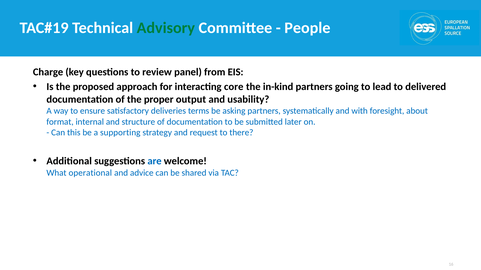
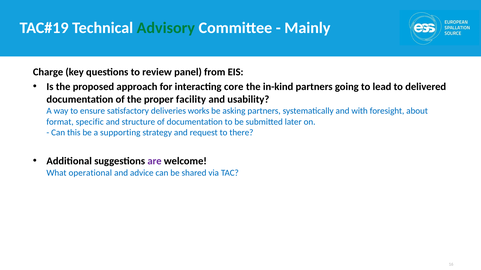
People: People -> Mainly (307, 28)
output: output -> facility (191, 100)
terms: terms -> works (199, 111)
internal: internal -> specific (90, 122)
are colour: blue -> purple (155, 161)
